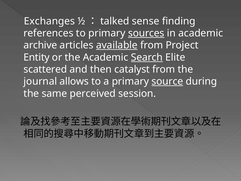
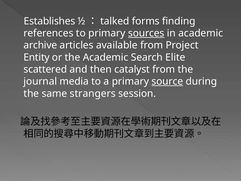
Exchanges: Exchanges -> Establishes (49, 21)
sense: sense -> forms (146, 21)
available underline: present -> none (117, 45)
Search underline: present -> none (147, 57)
allows: allows -> media (74, 81)
perceived: perceived -> strangers (93, 93)
